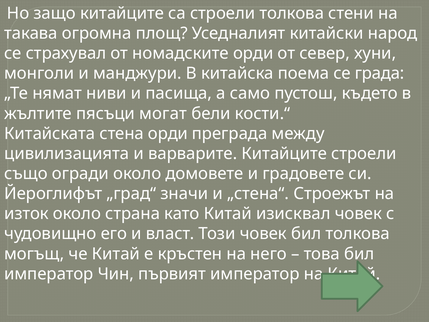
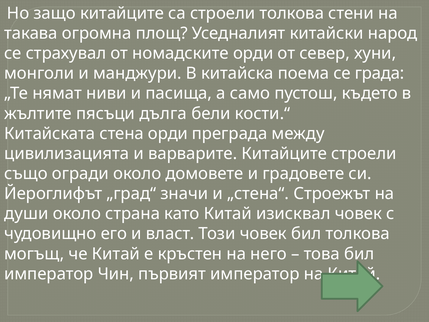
могат: могат -> дълга (163, 113)
изток: изток -> души (26, 214)
